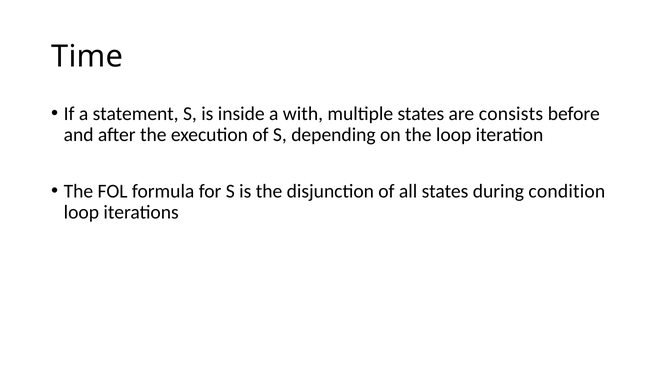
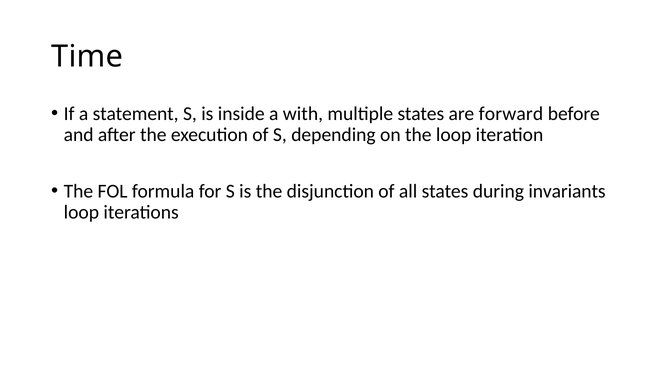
consists: consists -> forward (511, 113)
condition: condition -> invariants (567, 191)
